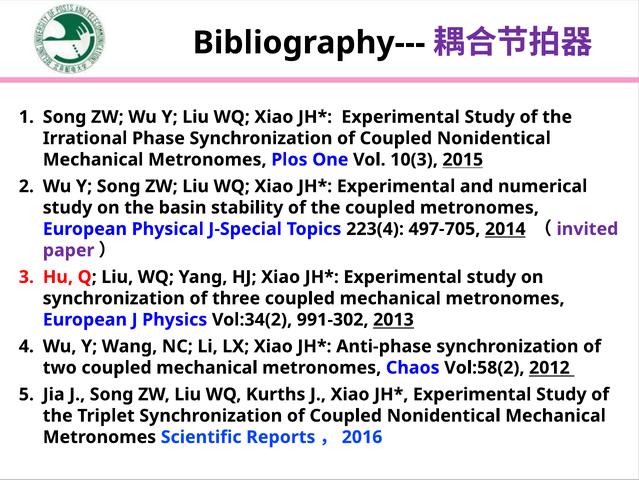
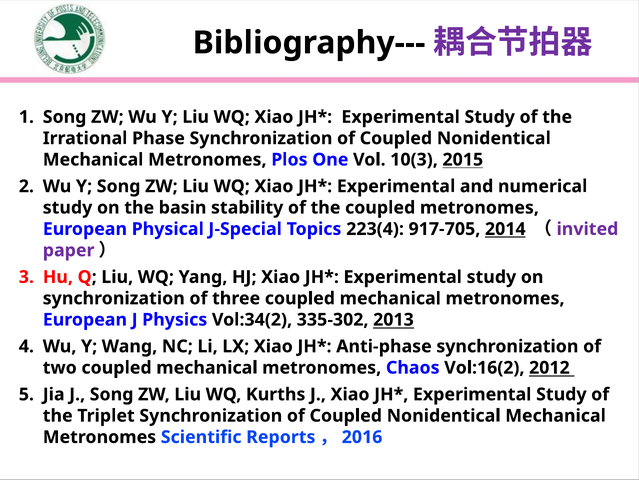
497-705: 497-705 -> 917-705 (444, 229)
991-302: 991-302 -> 335-302 (333, 319)
Vol:58(2: Vol:58(2 -> Vol:16(2 (484, 367)
